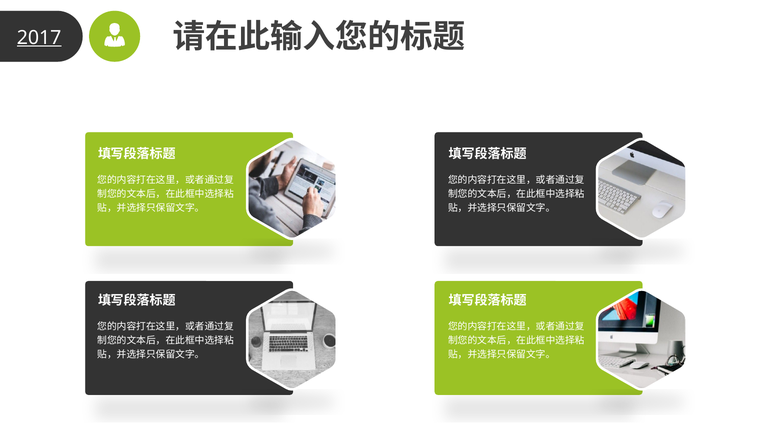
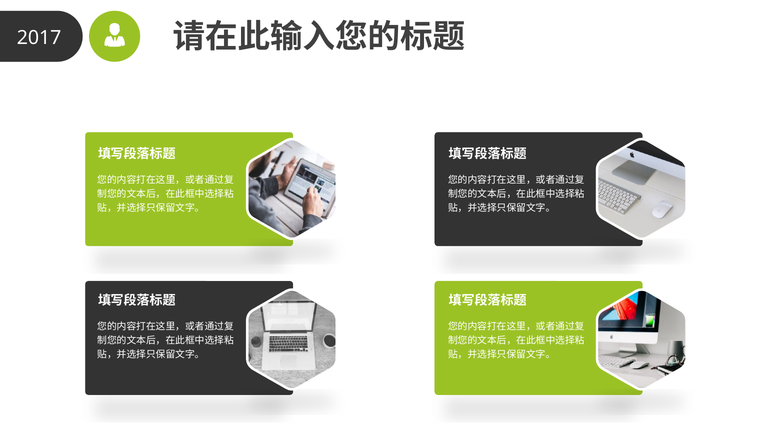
2017 underline: present -> none (39, 38)
